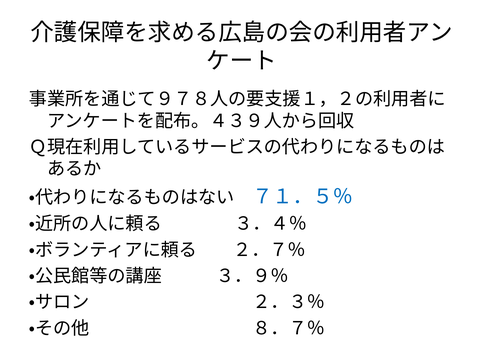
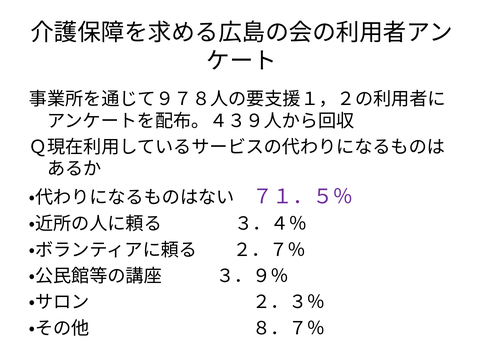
７１．５％ colour: blue -> purple (303, 196)
